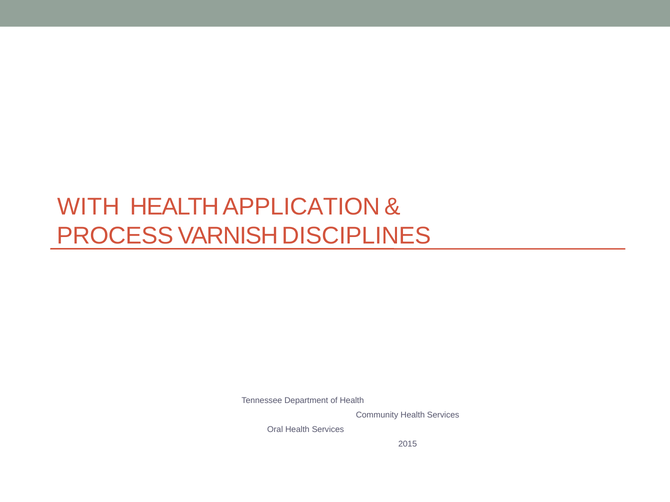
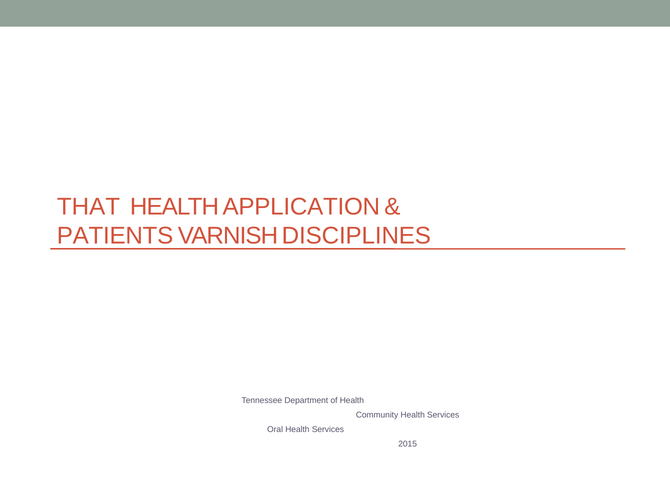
WITH: WITH -> THAT (89, 207)
PROCESS: PROCESS -> PATIENTS (115, 236)
